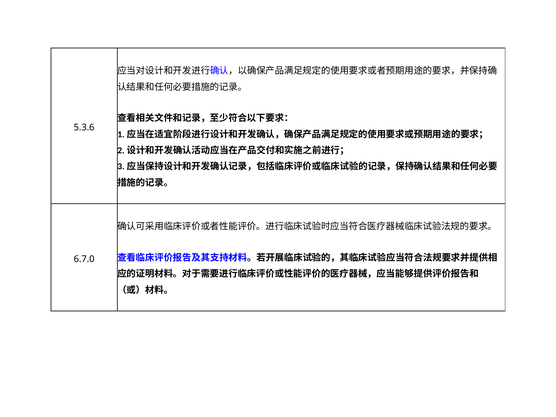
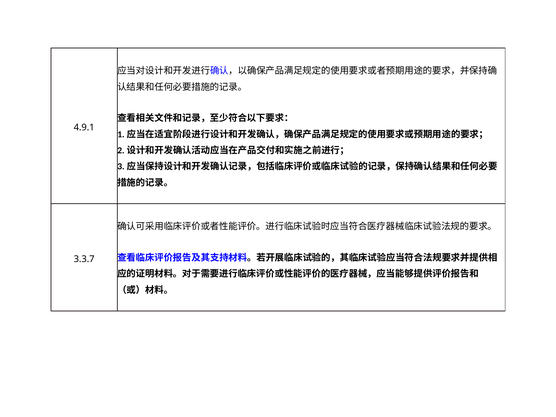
5.3.6: 5.3.6 -> 4.9.1 (84, 128)
6.7.0: 6.7.0 -> 3.3.7 (84, 259)
